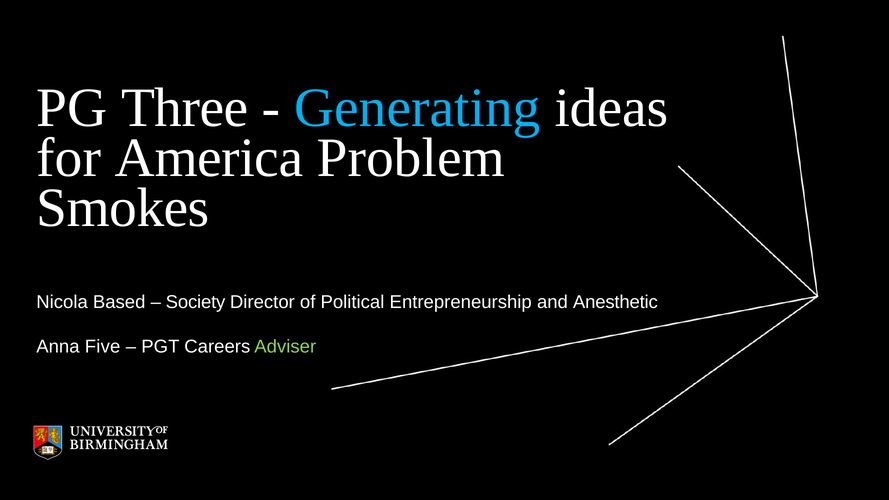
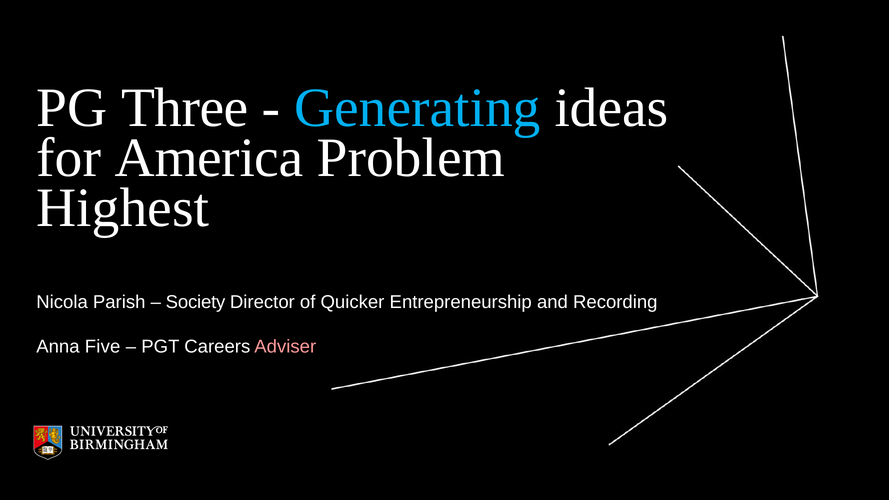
Smokes: Smokes -> Highest (123, 208)
Based: Based -> Parish (119, 302)
Political: Political -> Quicker (352, 302)
Anesthetic: Anesthetic -> Recording (615, 302)
Adviser colour: light green -> pink (285, 347)
